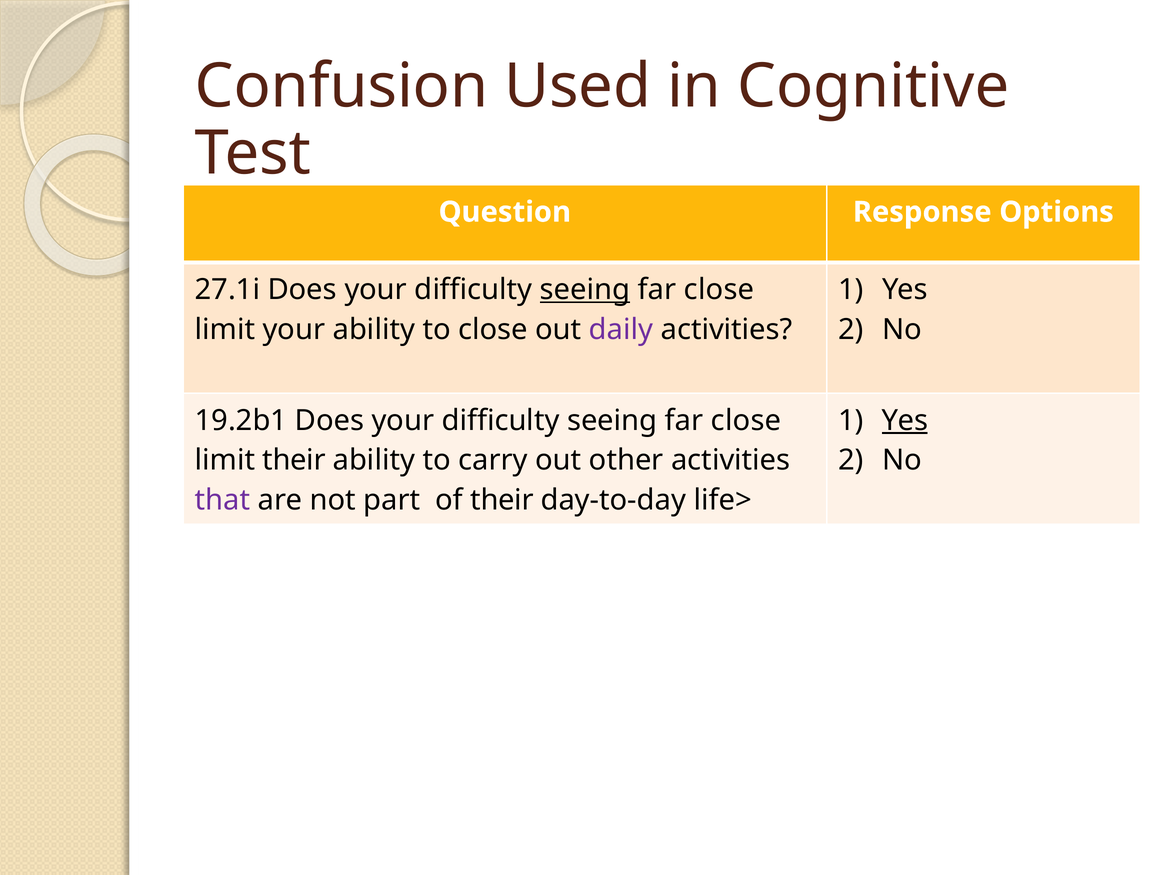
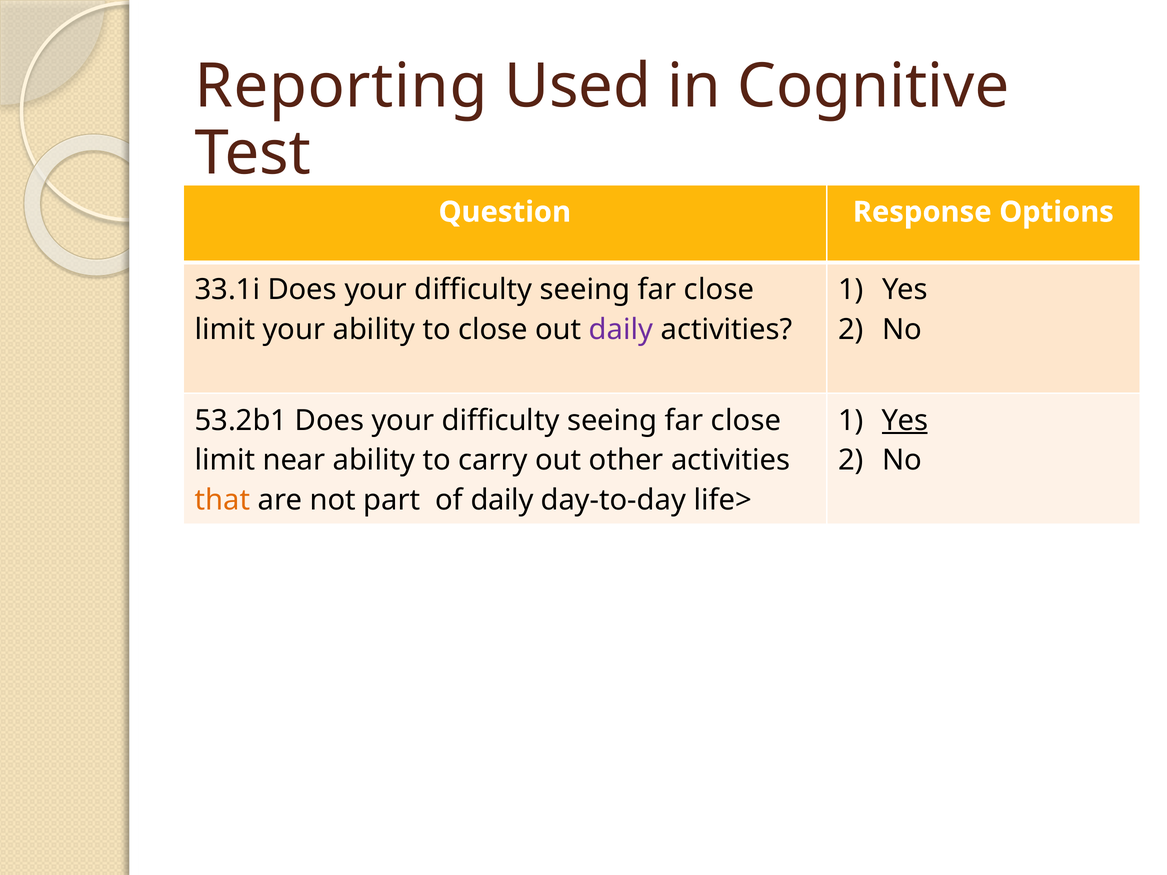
Confusion: Confusion -> Reporting (341, 86)
27.1i: 27.1i -> 33.1i (227, 290)
seeing underline: present -> none (585, 290)
19.2b1: 19.2b1 -> 53.2b1 (241, 421)
limit their: their -> near (294, 460)
that colour: purple -> orange (223, 500)
of their: their -> daily (502, 500)
